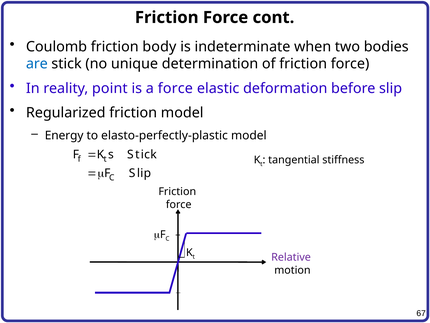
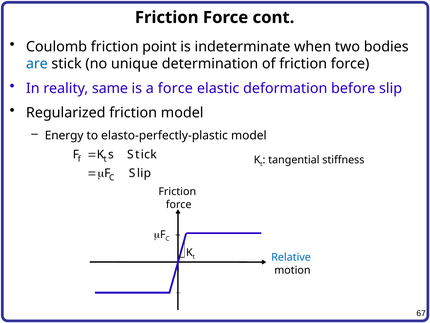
body: body -> point (160, 47)
point: point -> same (110, 88)
Relative colour: purple -> blue (291, 257)
